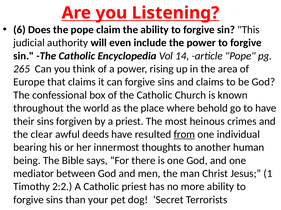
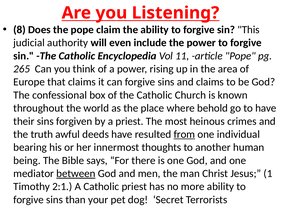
6: 6 -> 8 (20, 30)
14: 14 -> 11 (182, 56)
clear: clear -> truth (42, 135)
between underline: none -> present (76, 174)
2:2: 2:2 -> 2:1 (62, 187)
